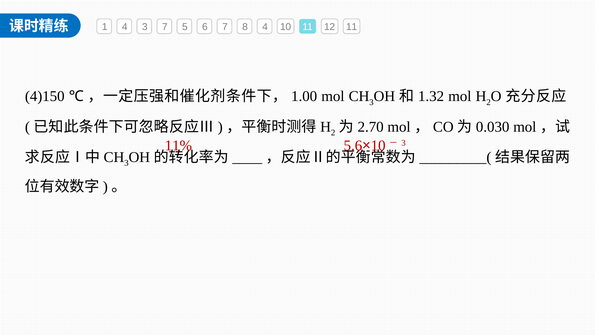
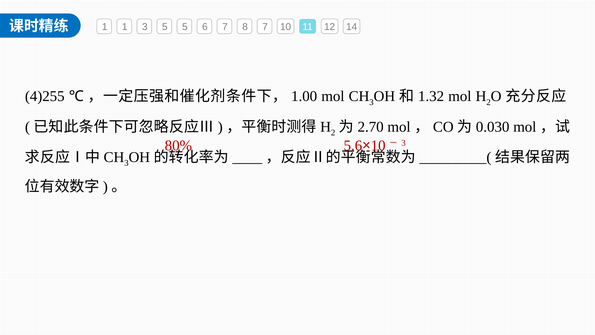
1 4: 4 -> 1 (125, 27)
3 7: 7 -> 5 (165, 27)
8 4: 4 -> 7 (265, 27)
12 11: 11 -> 14 (352, 27)
4)150: 4)150 -> 4)255 (45, 96)
11%: 11% -> 80% (178, 146)
